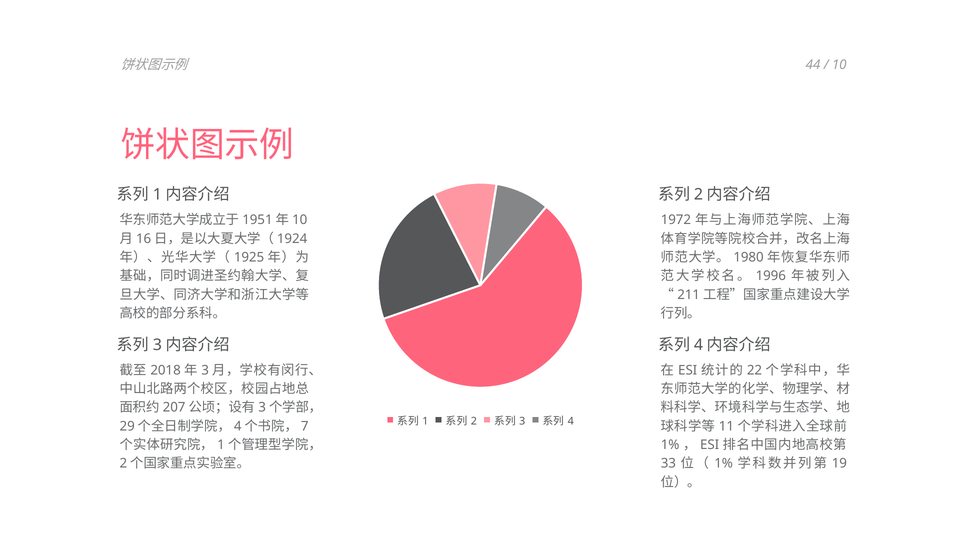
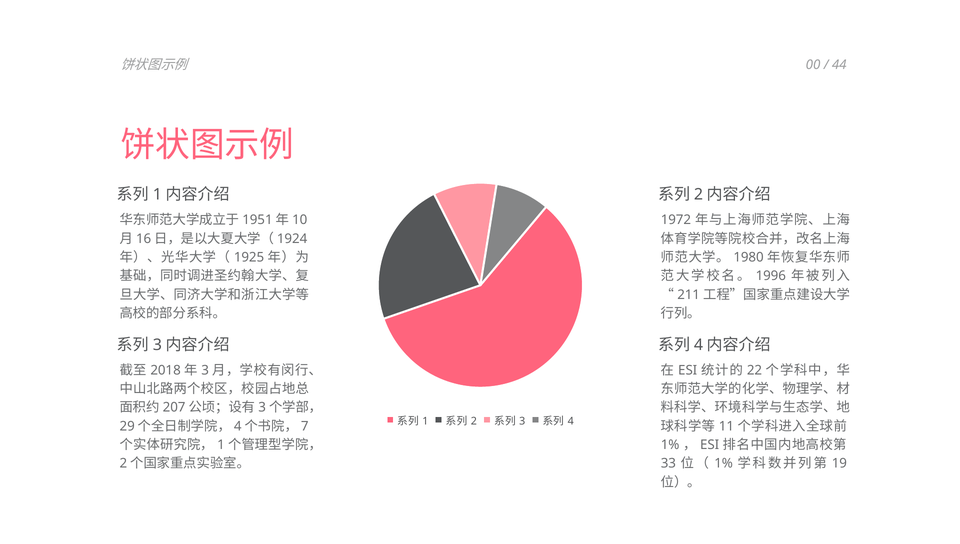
44: 44 -> 00 (813, 65)
10: 10 -> 44 (839, 65)
